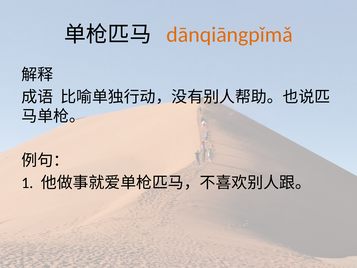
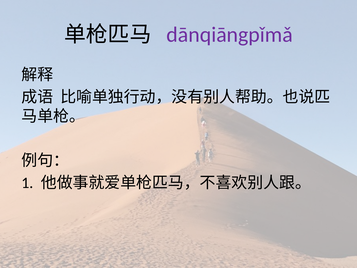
dānqiāngpǐmǎ colour: orange -> purple (230, 35)
